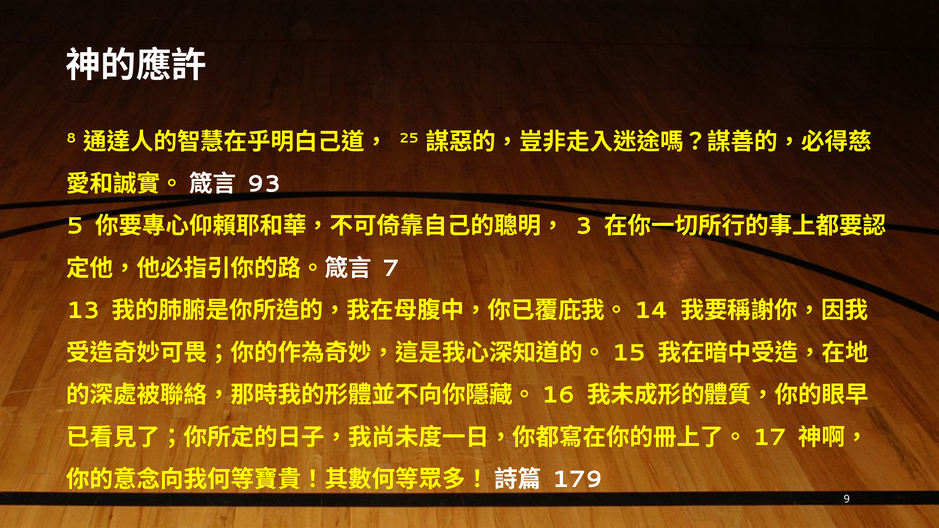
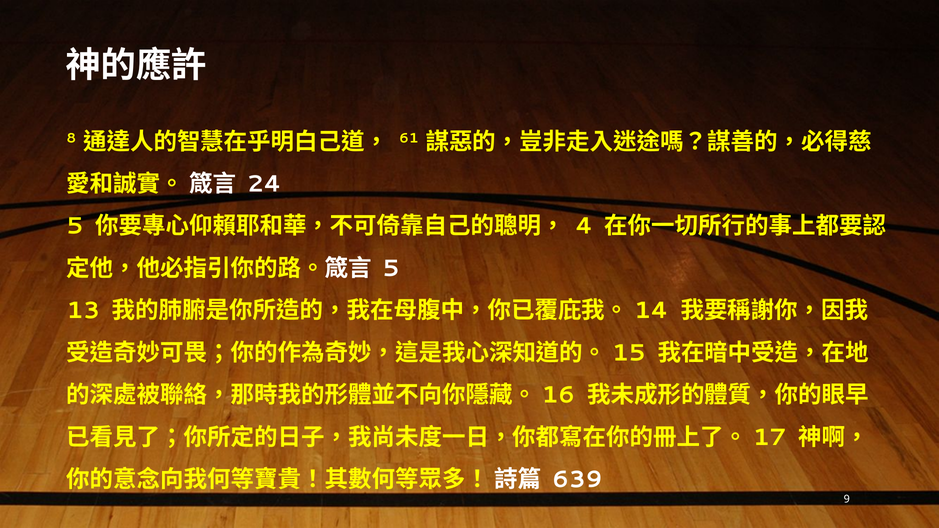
25: 25 -> 61 (409, 138)
93: 93 -> 24 (264, 184)
3: 3 -> 4 (584, 226)
7: 7 -> 5 (391, 269)
179: 179 -> 639 (577, 480)
